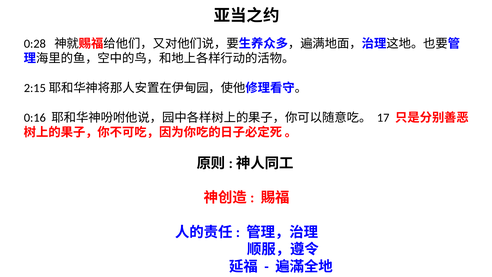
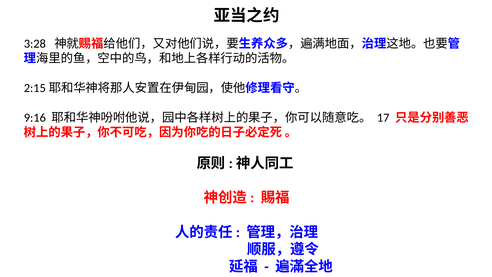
0:28: 0:28 -> 3:28 (35, 44)
0:16: 0:16 -> 9:16 (35, 118)
